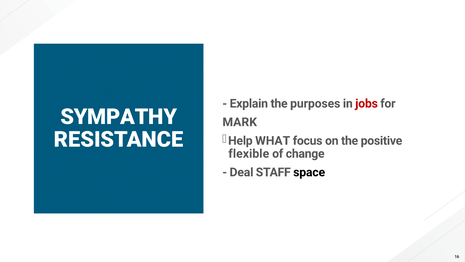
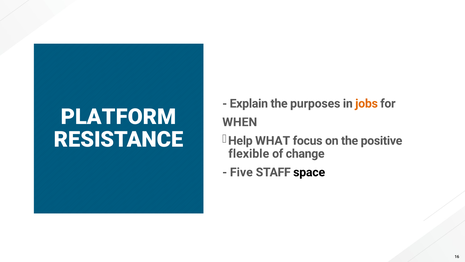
jobs colour: red -> orange (367, 103)
SYMPATHY: SYMPATHY -> PLATFORM (119, 117)
MARK: MARK -> WHEN (240, 122)
Deal: Deal -> Five (241, 172)
